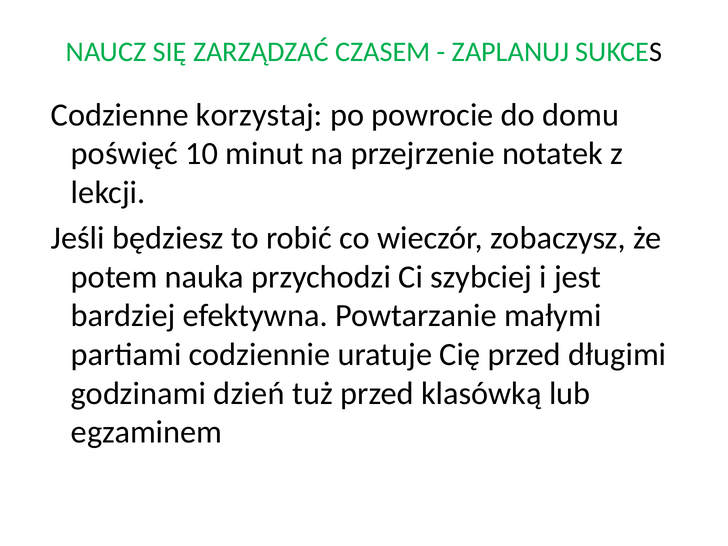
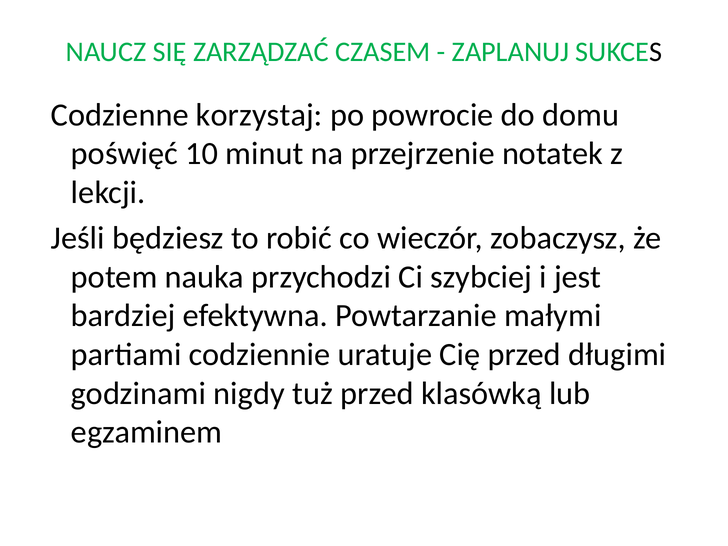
dzień: dzień -> nigdy (249, 393)
